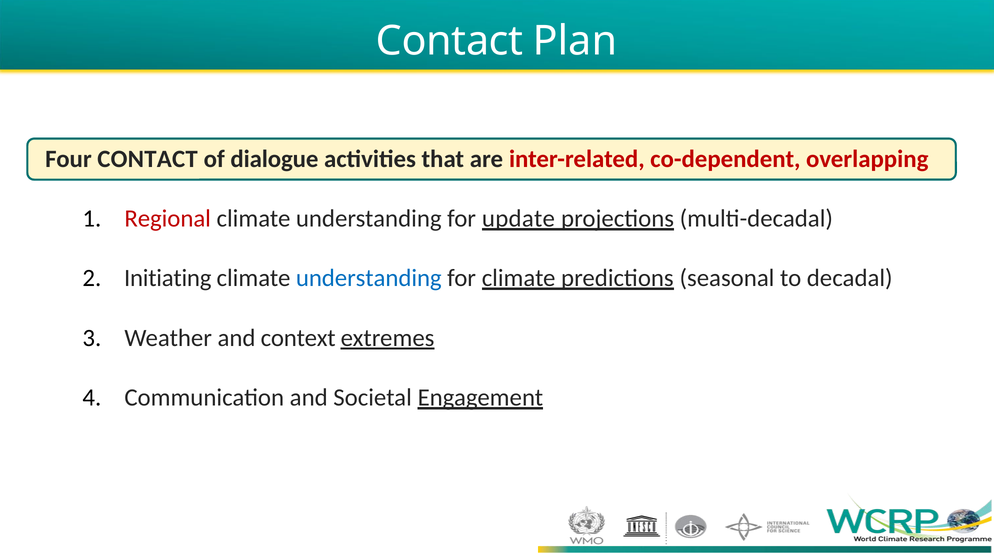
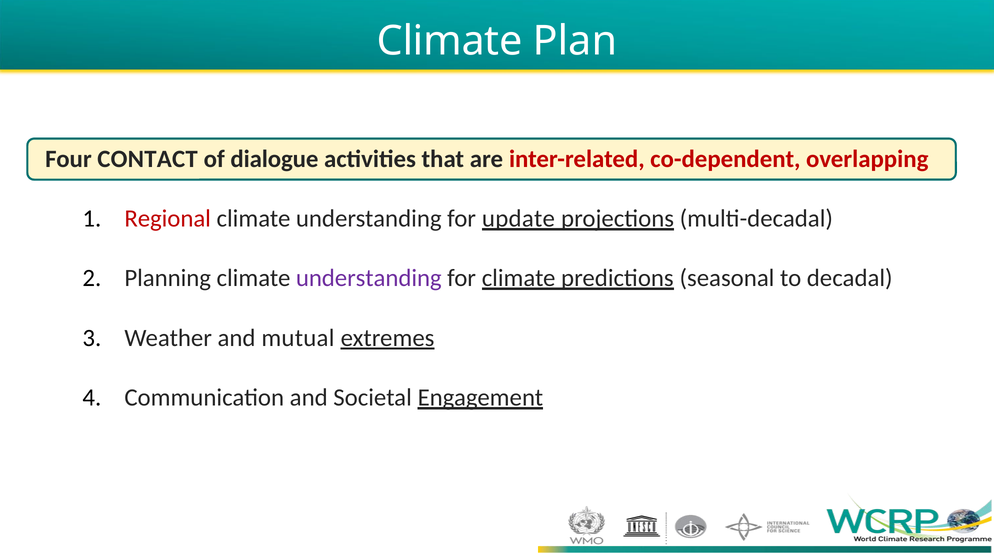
Contact: Contact -> Climate (450, 41)
Initiating: Initiating -> Planning (168, 278)
understanding colour: blue -> purple (369, 278)
context: context -> mutual (298, 338)
